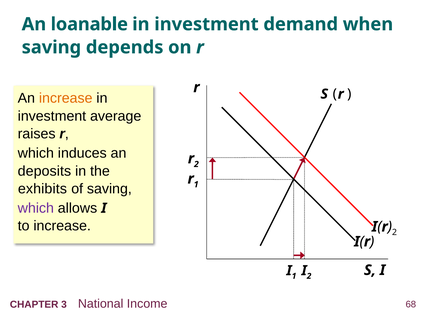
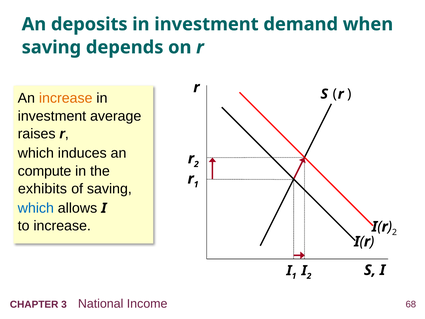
loanable: loanable -> deposits (89, 24)
deposits: deposits -> compute (45, 171)
which colour: purple -> blue (36, 208)
